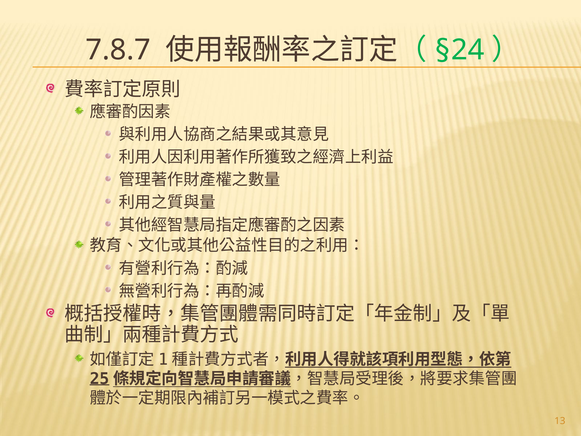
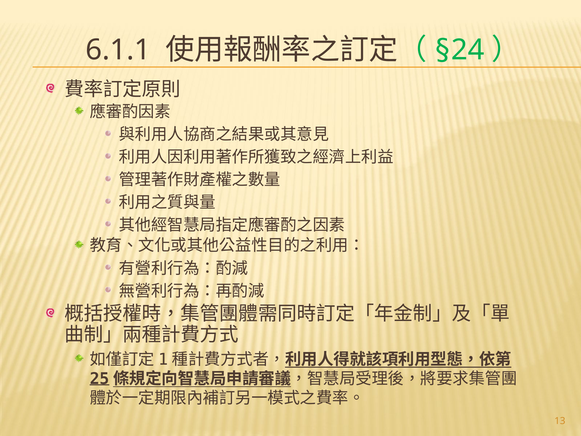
7.8.7: 7.8.7 -> 6.1.1 (118, 50)
